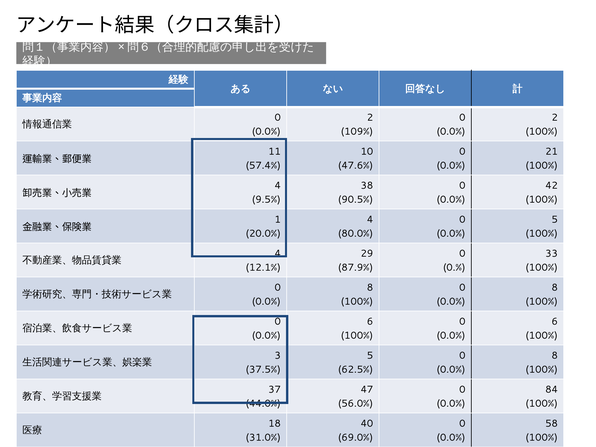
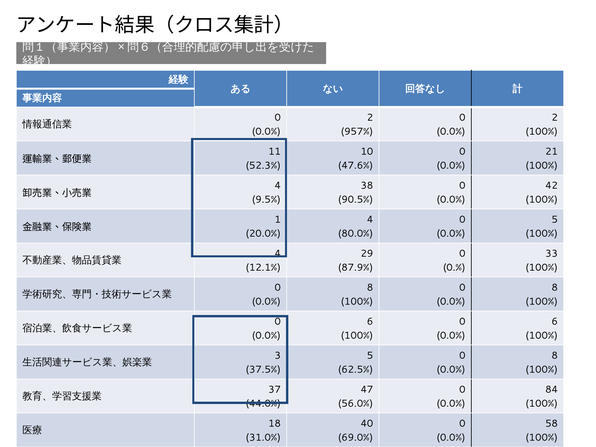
109%: 109% -> 957% (357, 132)
57.4%: 57.4% -> 52.3% (263, 166)
